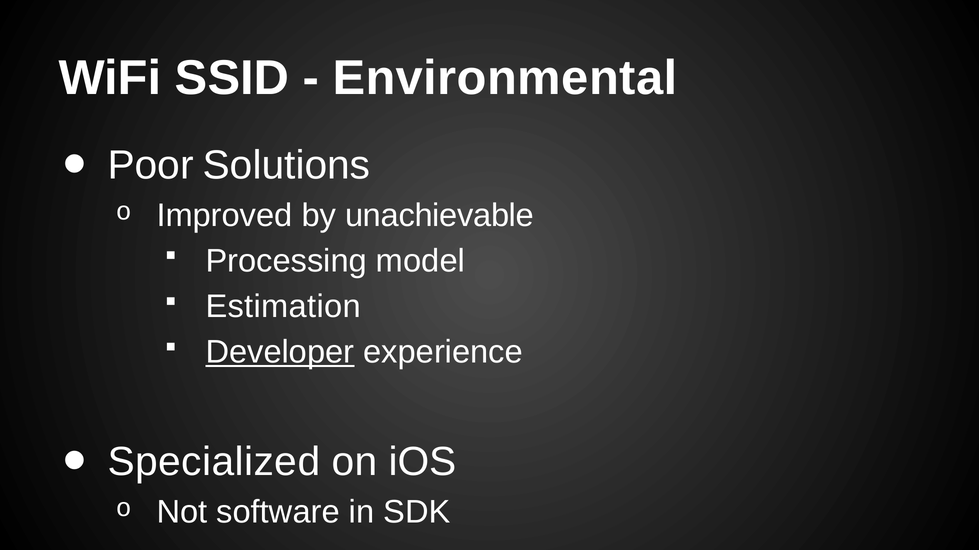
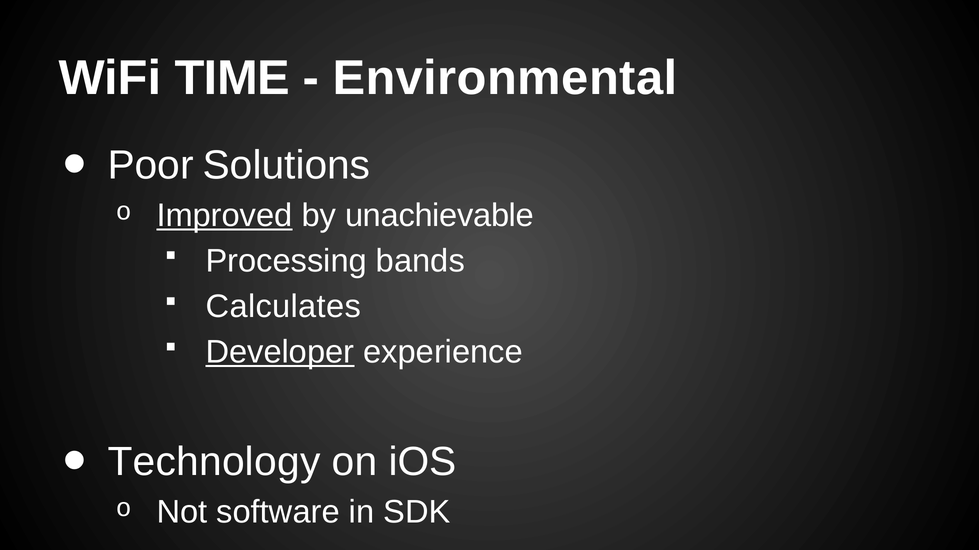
SSID: SSID -> TIME (232, 78)
Improved underline: none -> present (225, 216)
model: model -> bands (420, 261)
Estimation: Estimation -> Calculates (283, 307)
Specialized: Specialized -> Technology (214, 463)
